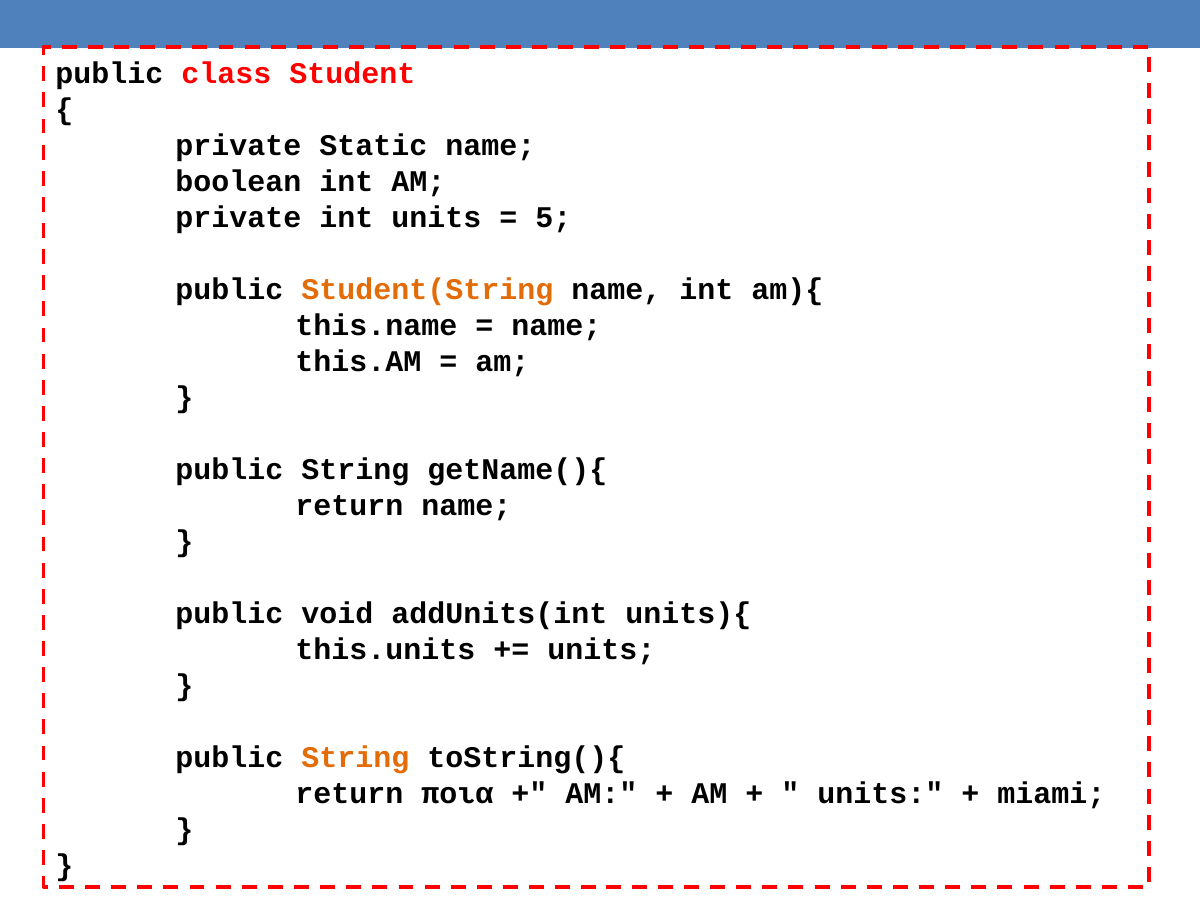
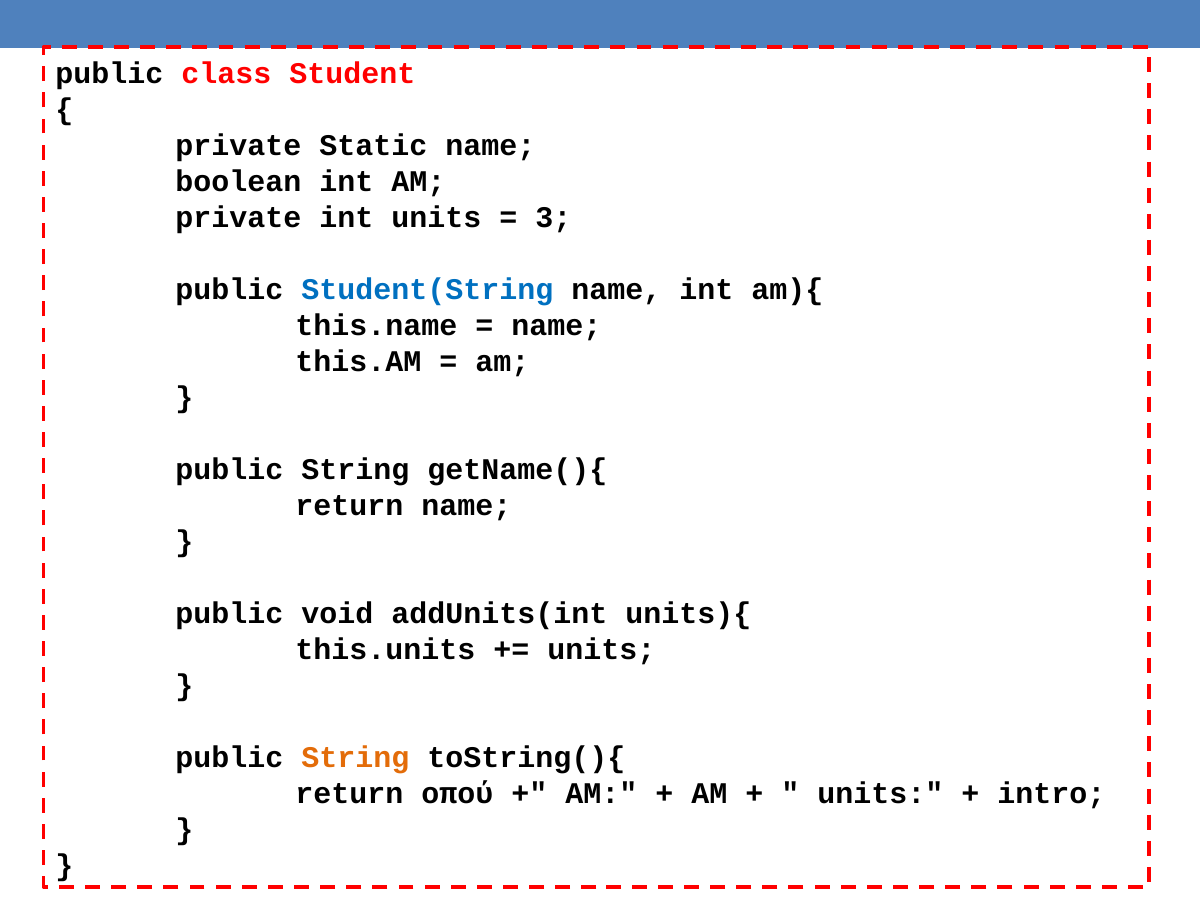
5: 5 -> 3 (553, 217)
Student(String colour: orange -> blue (427, 289)
ποια: ποια -> οπού (457, 793)
miami: miami -> intro (1051, 793)
